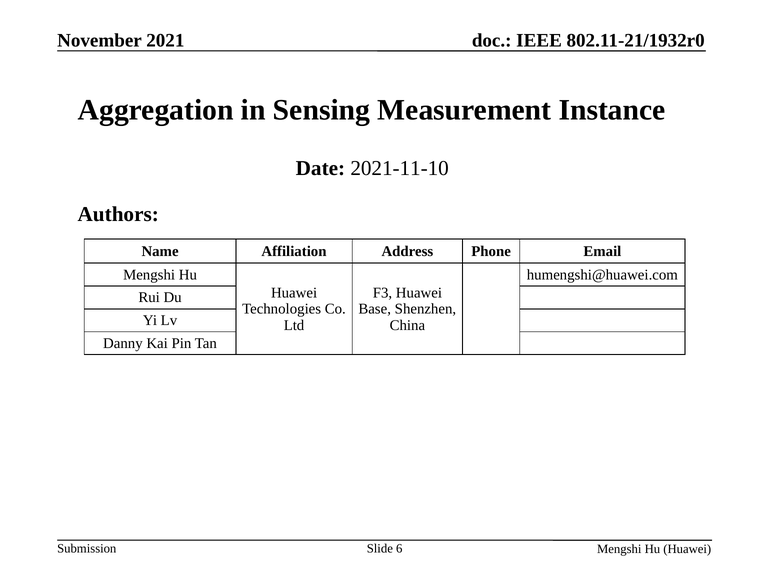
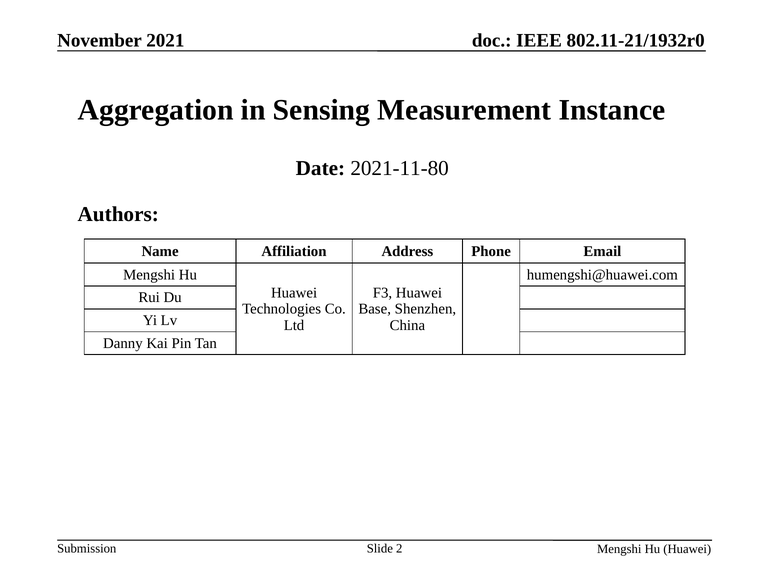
2021-11-10: 2021-11-10 -> 2021-11-80 (400, 168)
6: 6 -> 2 (399, 549)
